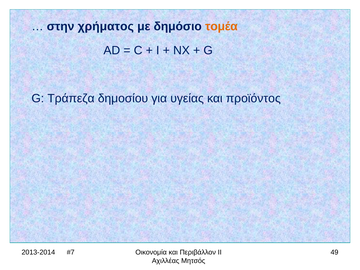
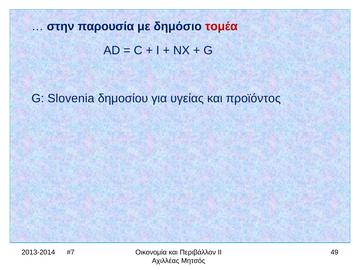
χρήματος: χρήματος -> παρουσία (106, 26)
τομέα colour: orange -> red (221, 26)
Τράπεζα: Τράπεζα -> Slovenia (71, 98)
